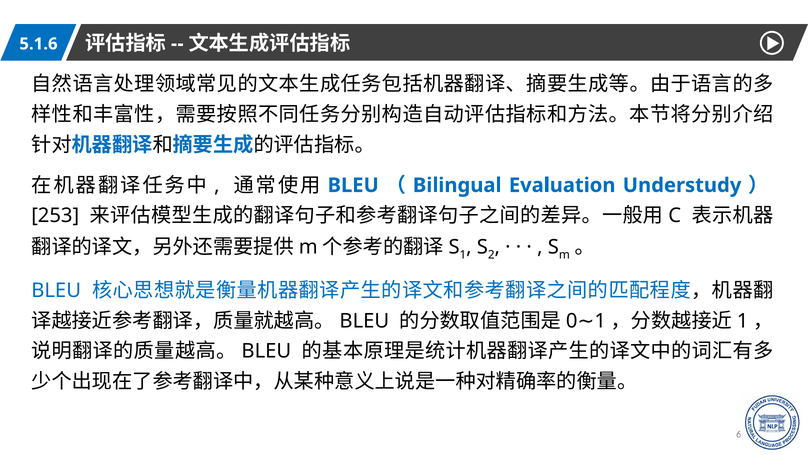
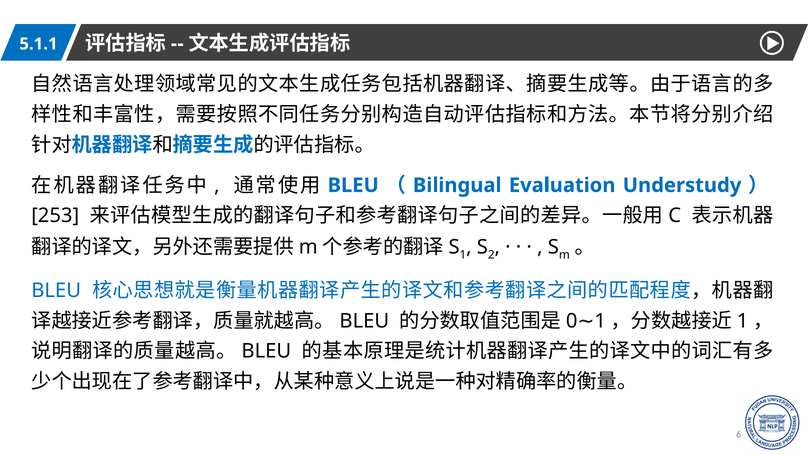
5.1.6: 5.1.6 -> 5.1.1 (38, 44)
